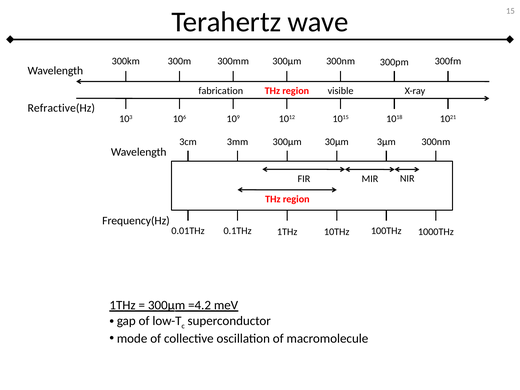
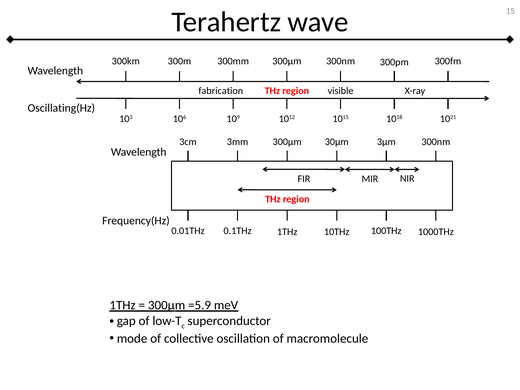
Refractive(Hz: Refractive(Hz -> Oscillating(Hz (61, 108)
=4.2: =4.2 -> =5.9 (200, 305)
